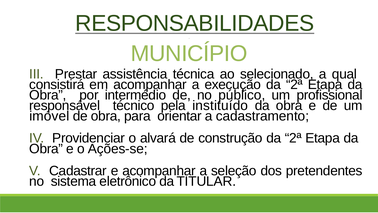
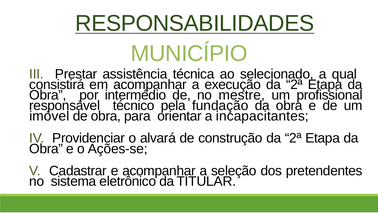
público: público -> mestre (242, 95)
instituído: instituído -> fundação (220, 106)
cadastramento: cadastramento -> incapacitantes (262, 116)
